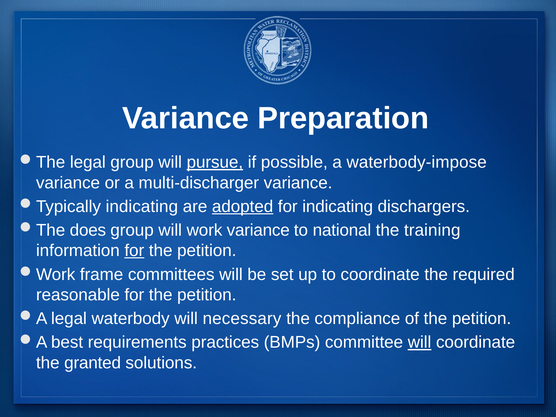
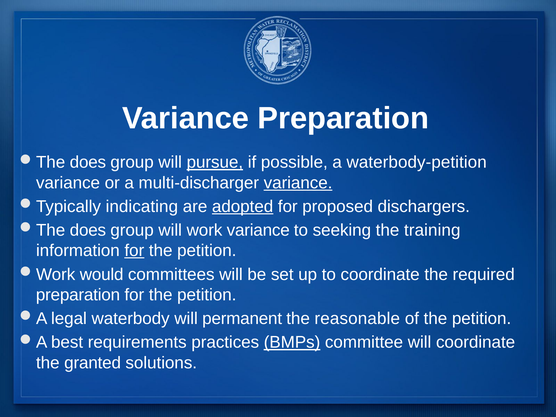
legal: legal -> does (88, 162)
waterbody-impose: waterbody-impose -> waterbody-petition (417, 162)
variance underline: none -> present (298, 183)
for indicating: indicating -> proposed (338, 207)
national: national -> seeking (342, 230)
frame: frame -> would (102, 274)
reasonable: reasonable -> preparation (78, 295)
necessary: necessary -> permanent (242, 319)
compliance: compliance -> reasonable (357, 319)
BMPs underline: none -> present (292, 342)
will underline: present -> none (420, 342)
